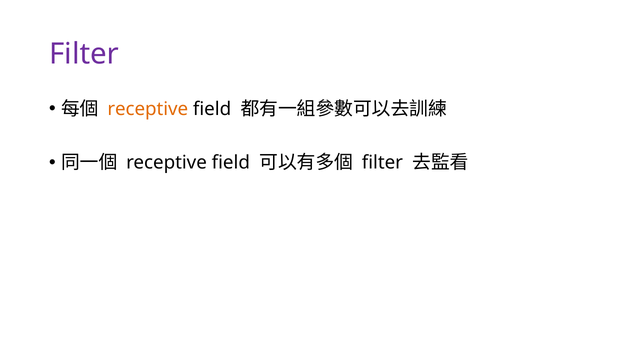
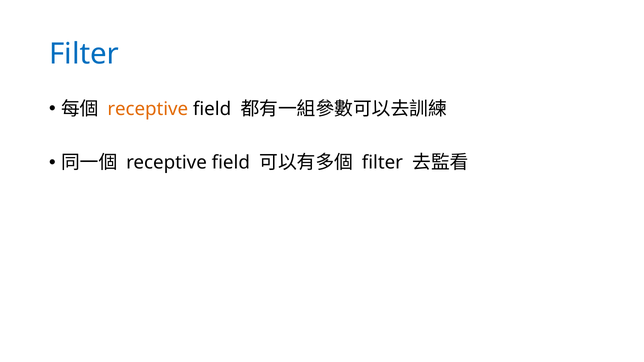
Filter colour: purple -> blue (84, 54)
